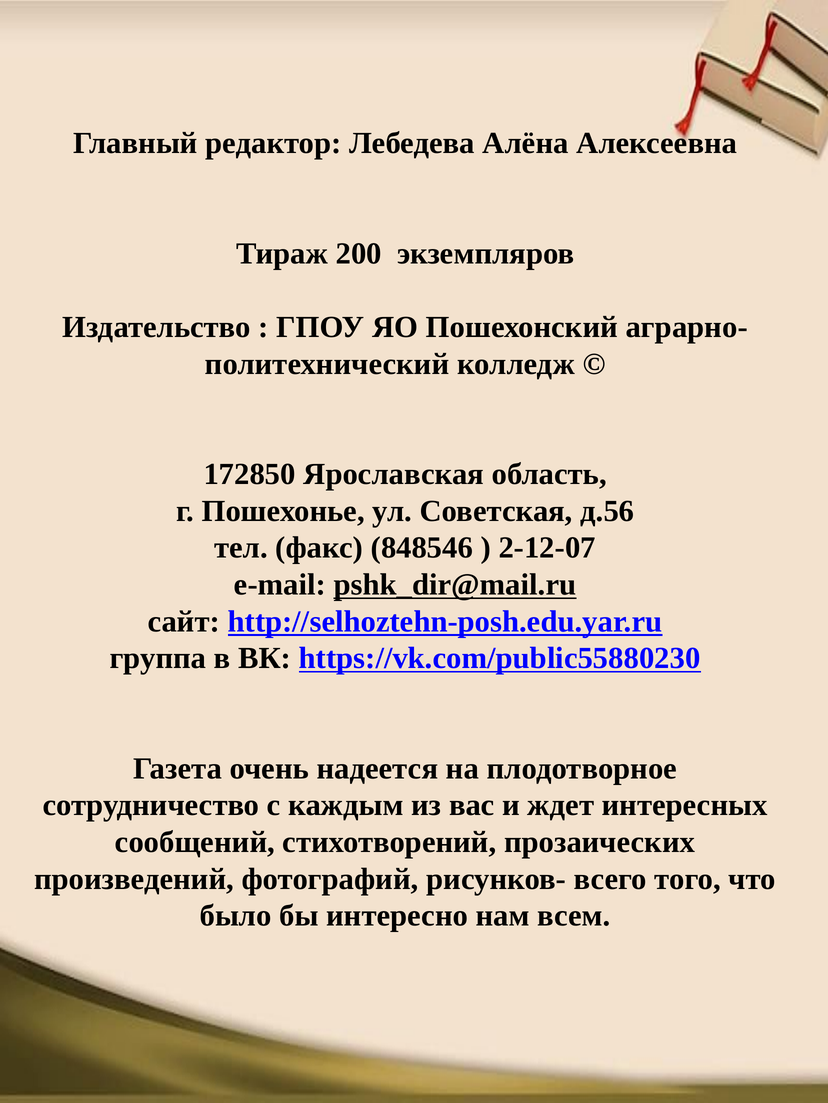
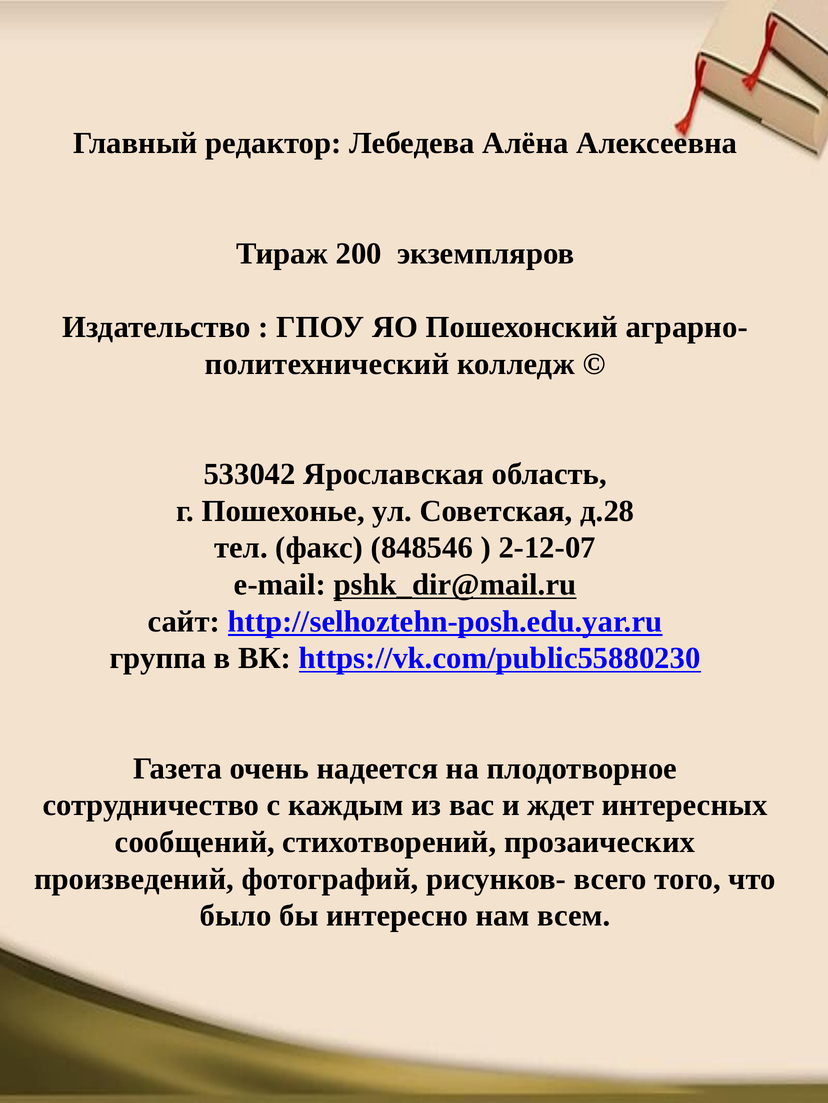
172850: 172850 -> 533042 (250, 475)
д.56: д.56 -> д.28 (607, 512)
